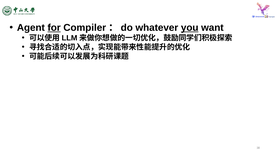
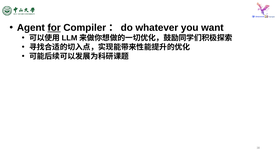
you underline: present -> none (190, 28)
